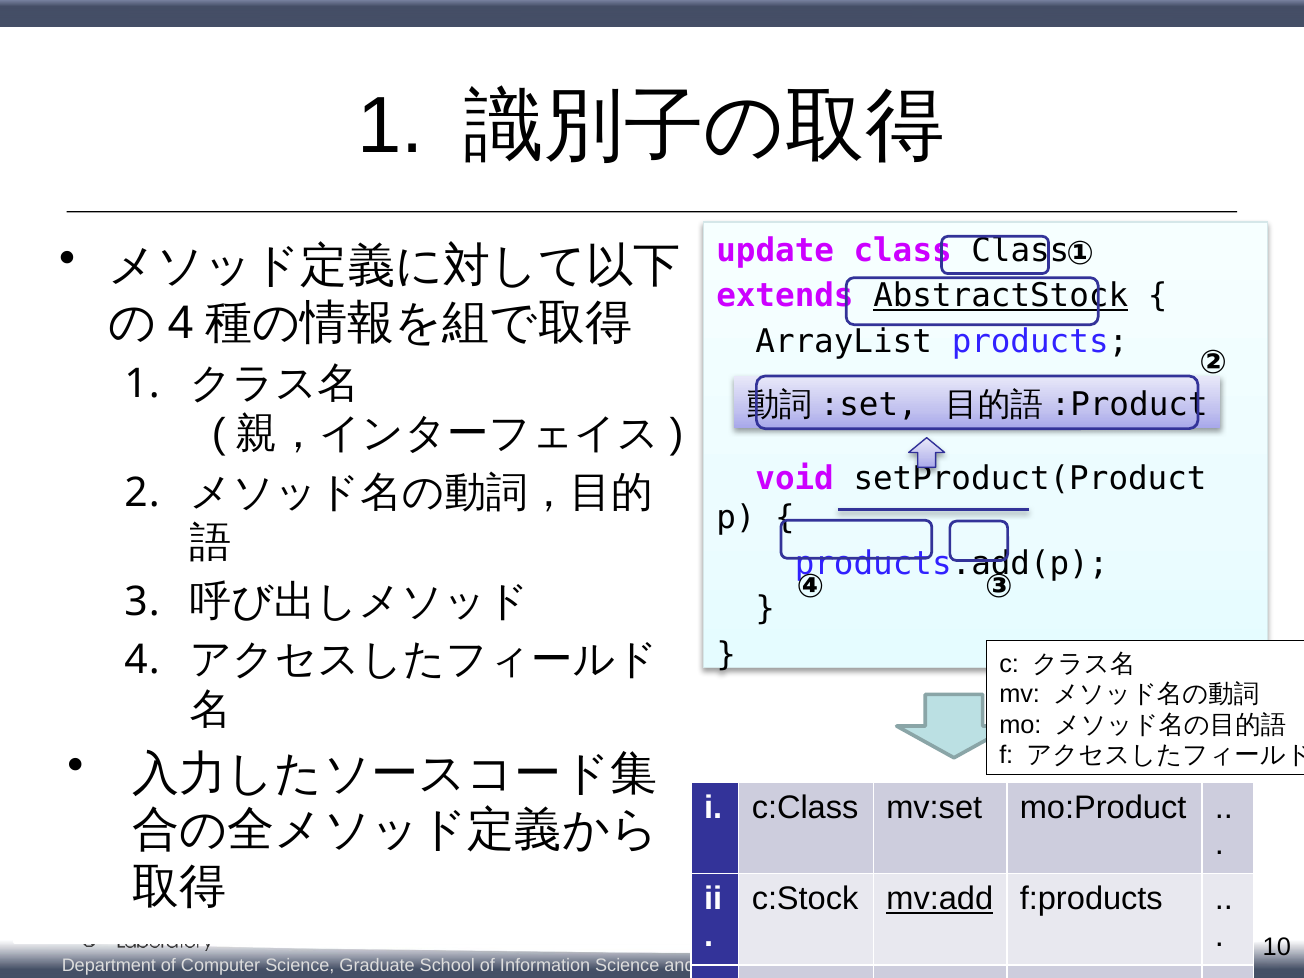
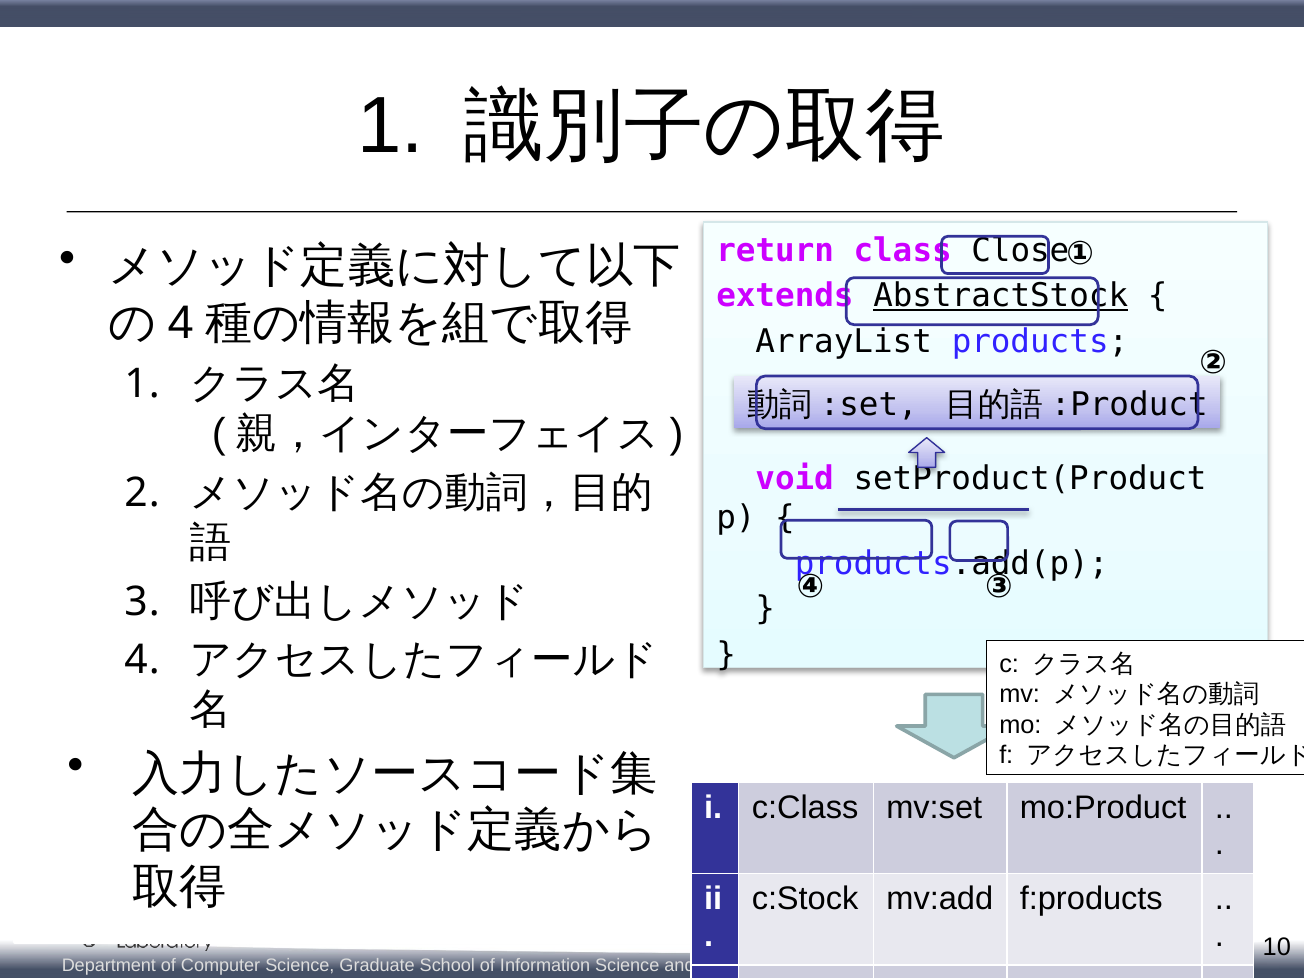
update: update -> return (775, 250)
class Class: Class -> Close (1020, 250)
mv:add underline: present -> none (940, 899)
